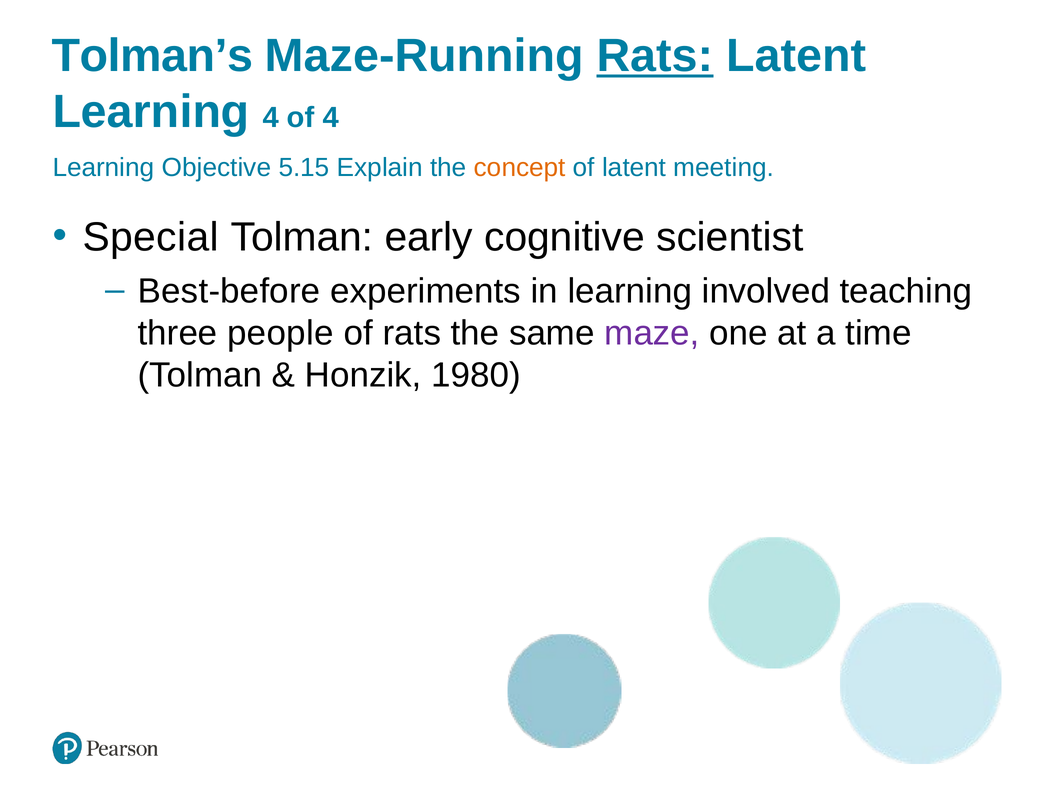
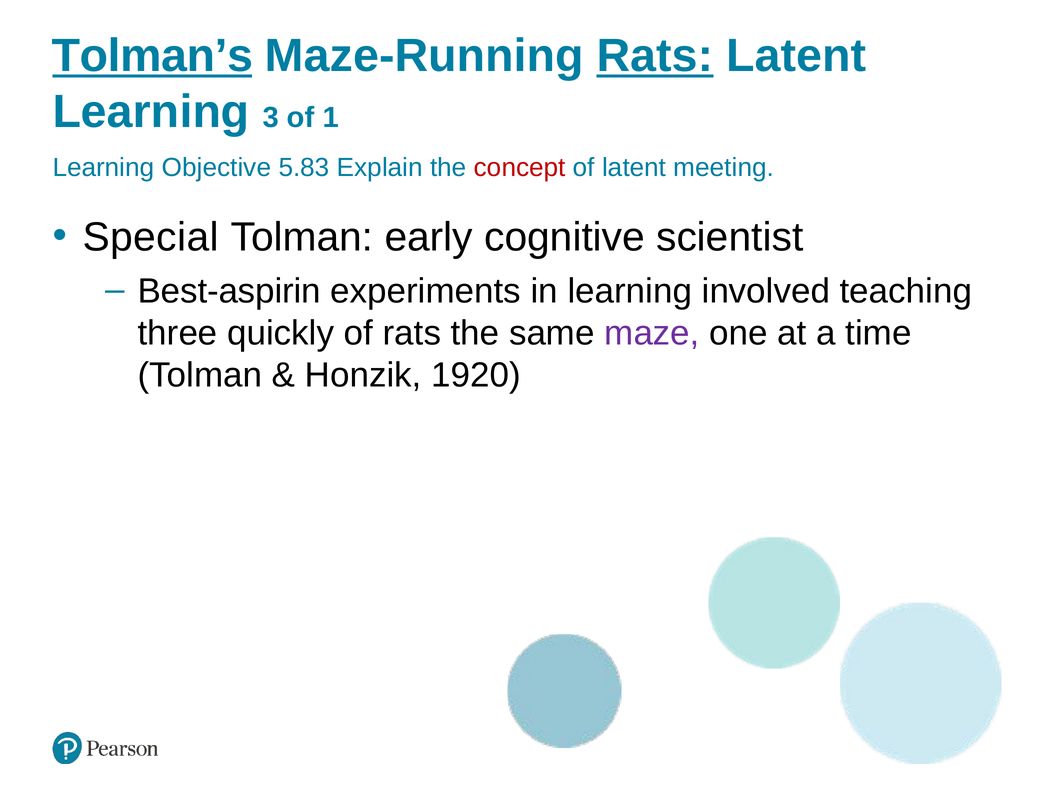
Tolman’s underline: none -> present (152, 56)
Learning 4: 4 -> 3 (271, 118)
of 4: 4 -> 1 (331, 118)
5.15: 5.15 -> 5.83 (304, 168)
concept colour: orange -> red (520, 168)
Best-before: Best-before -> Best-aspirin (229, 291)
people: people -> quickly (281, 333)
1980: 1980 -> 1920 (476, 375)
